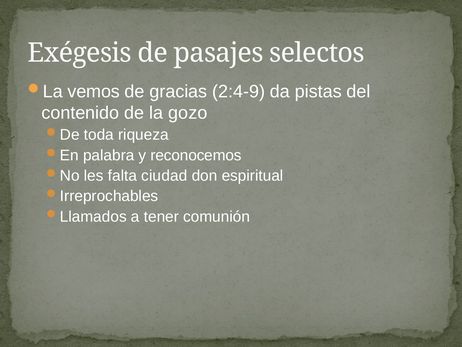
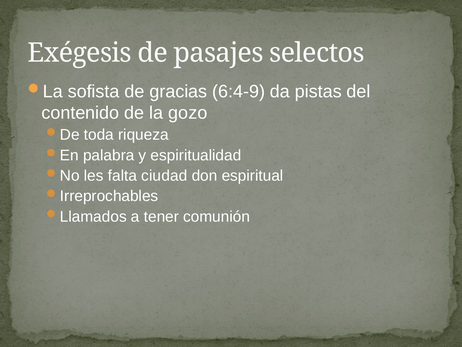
vemos: vemos -> sofista (94, 91)
2:4-9: 2:4-9 -> 6:4-9 (239, 91)
reconocemos: reconocemos -> espiritualidad (196, 155)
